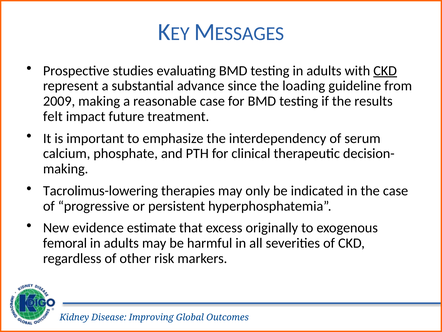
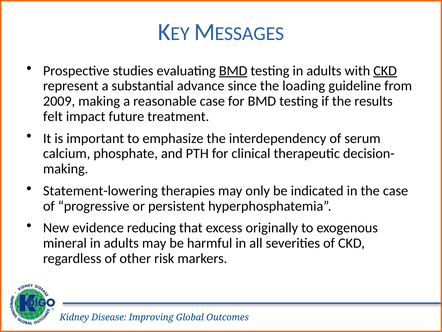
BMD underline: none -> present (233, 71)
Tacrolimus-lowering: Tacrolimus-lowering -> Statement-lowering (100, 191)
estimate: estimate -> reducing (151, 228)
femoral: femoral -> mineral (65, 243)
